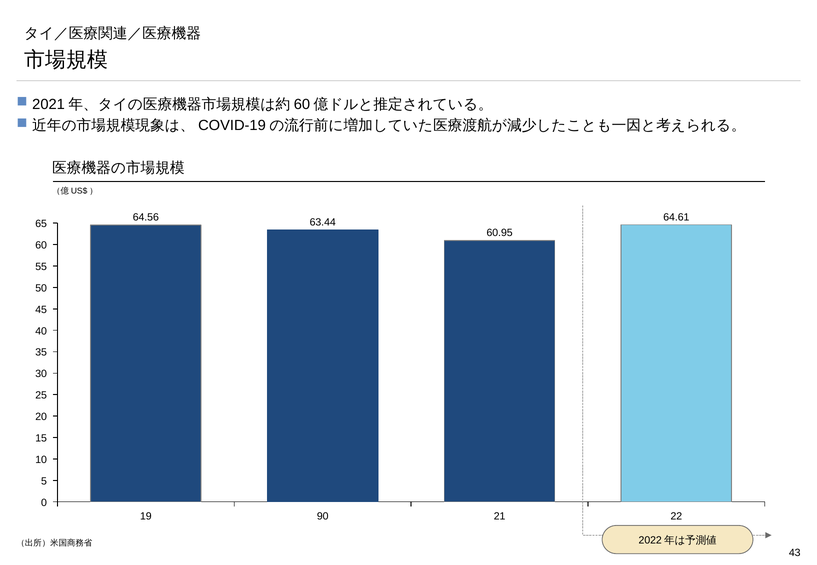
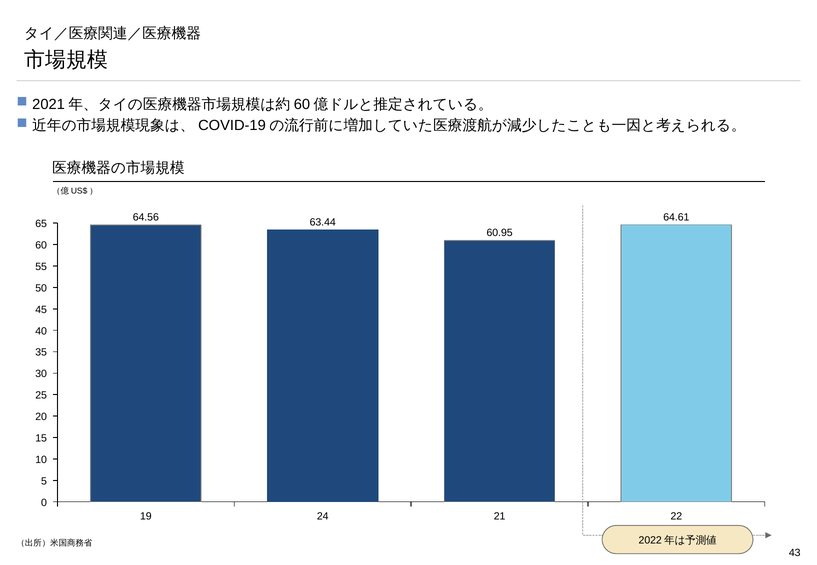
90: 90 -> 24 (323, 517)
